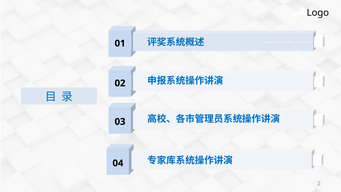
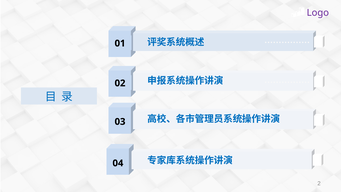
Logo colour: black -> purple (318, 13)
